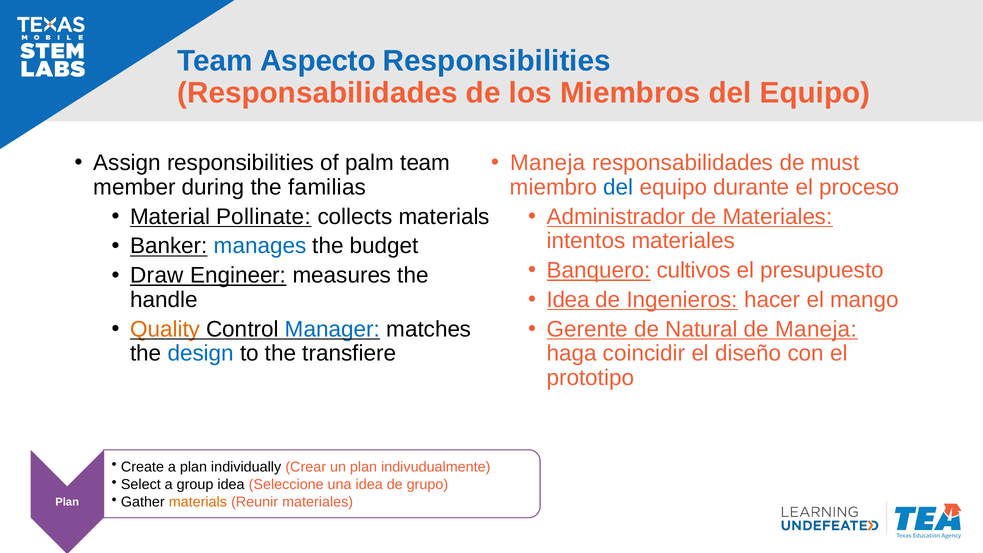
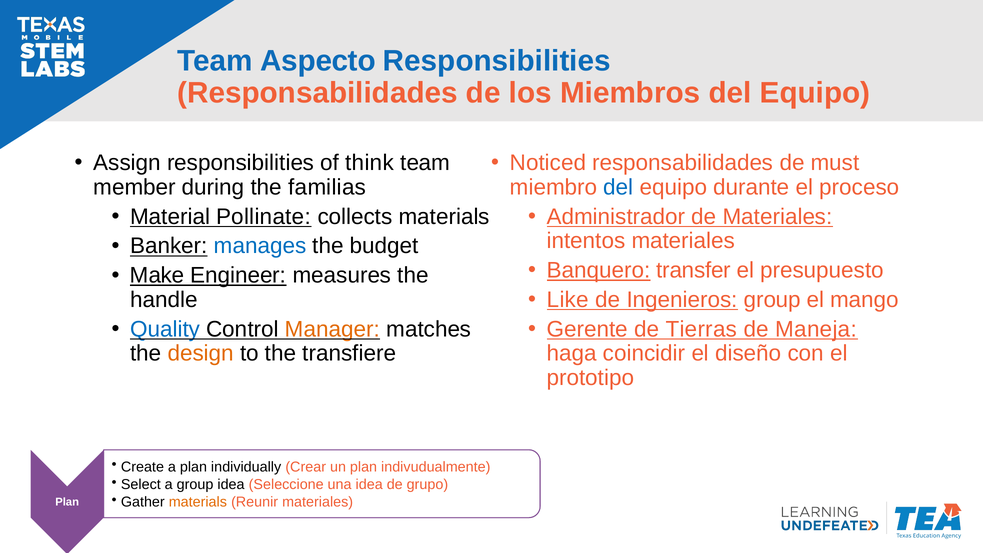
palm: palm -> think (370, 163)
Maneja: Maneja -> Noticed (548, 163)
cultivos: cultivos -> transfer (694, 270)
Draw: Draw -> Make (157, 275)
Idea: Idea -> Like (568, 300)
Ingenieros hacer: hacer -> group (772, 300)
Quality colour: orange -> blue (165, 329)
Manager colour: blue -> orange (332, 329)
Natural: Natural -> Tierras (701, 329)
design colour: blue -> orange (201, 353)
